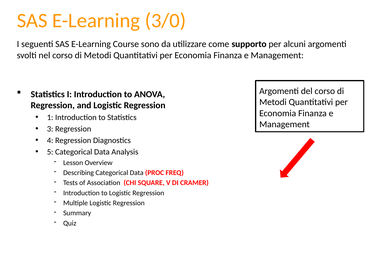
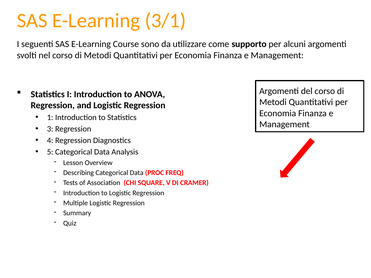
3/0: 3/0 -> 3/1 (165, 21)
